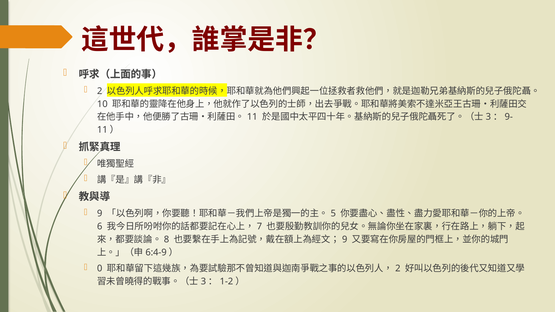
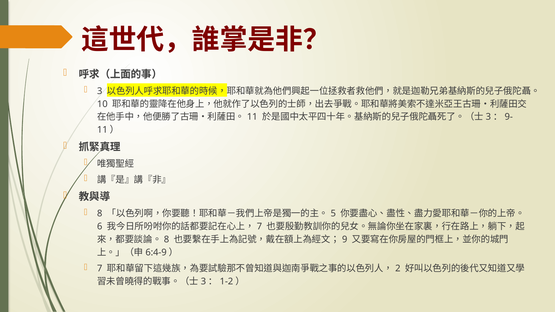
2: 2 -> 3 (100, 91)
9: 9 -> 8 (100, 214)
0: 0 -> 7 (100, 269)
